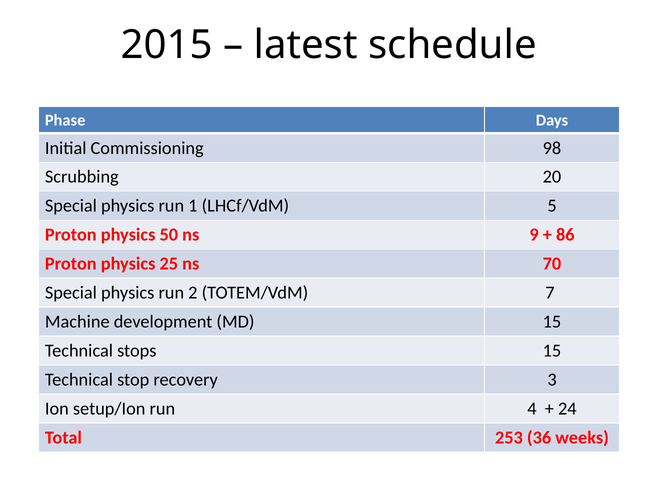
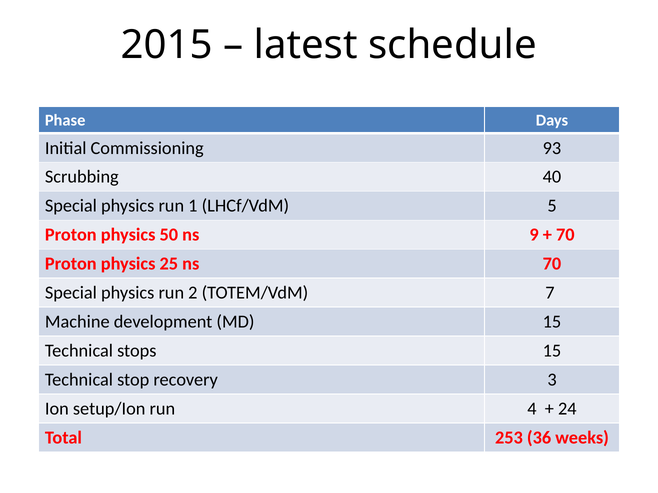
98: 98 -> 93 (552, 148)
20: 20 -> 40 (552, 177)
86: 86 -> 70 (565, 235)
